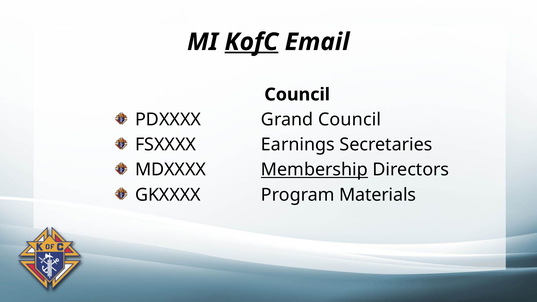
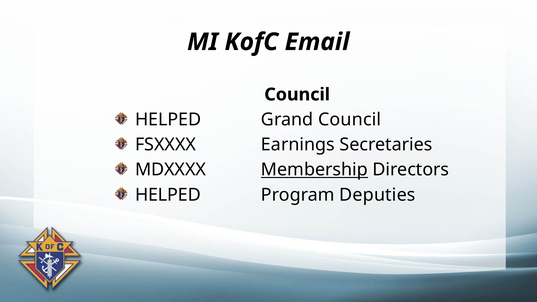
KofC underline: present -> none (251, 42)
PDXXXX: PDXXXX -> HELPED (168, 120)
GKXXXX: GKXXXX -> HELPED (168, 195)
Materials: Materials -> Deputies (377, 195)
